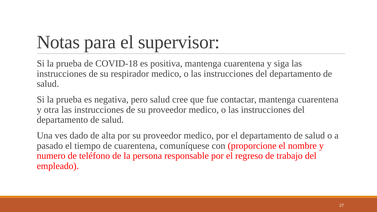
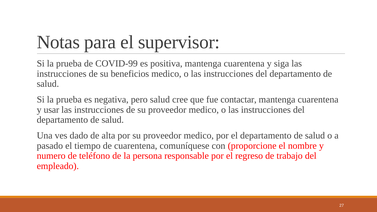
COVID-18: COVID-18 -> COVID-99 (117, 64)
respirador: respirador -> beneficios (130, 74)
otra: otra -> usar (51, 110)
